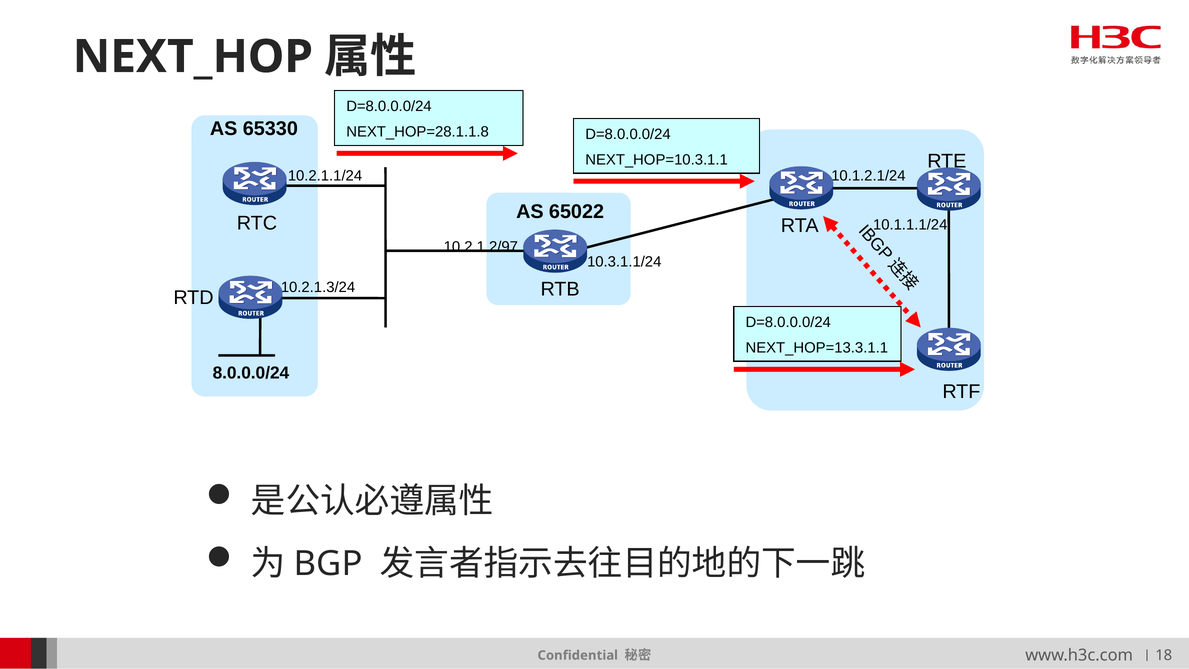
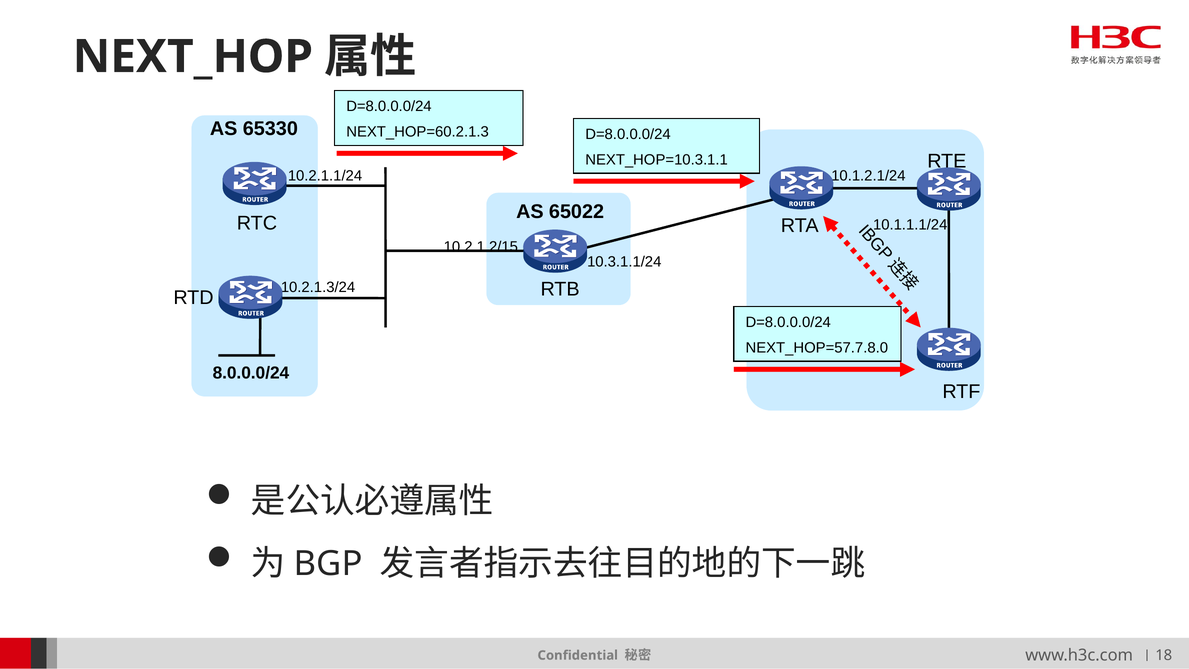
NEXT_HOP=28.1.1.8: NEXT_HOP=28.1.1.8 -> NEXT_HOP=60.2.1.3 (418, 132)
10.2.1.2/97: 10.2.1.2/97 -> 10.2.1.2/15 (481, 247)
NEXT_HOP=13.3.1.1: NEXT_HOP=13.3.1.1 -> NEXT_HOP=57.7.8.0 (817, 348)
